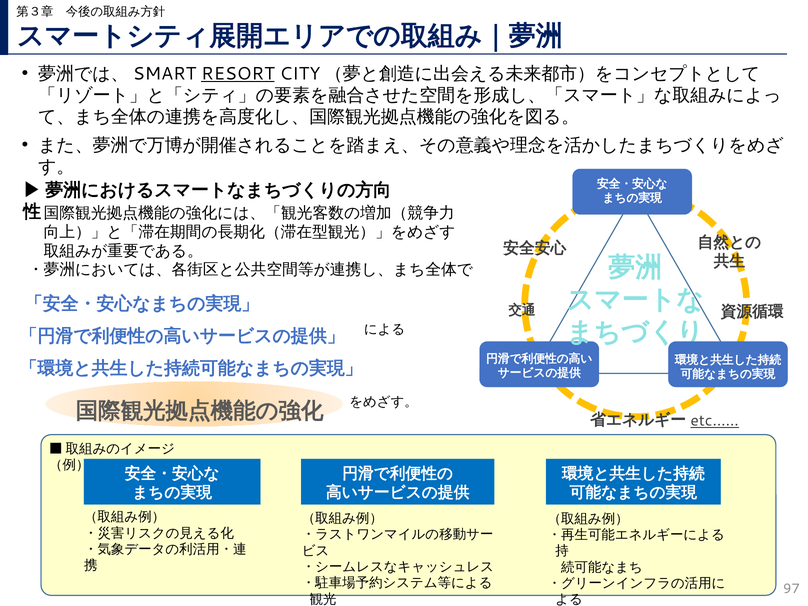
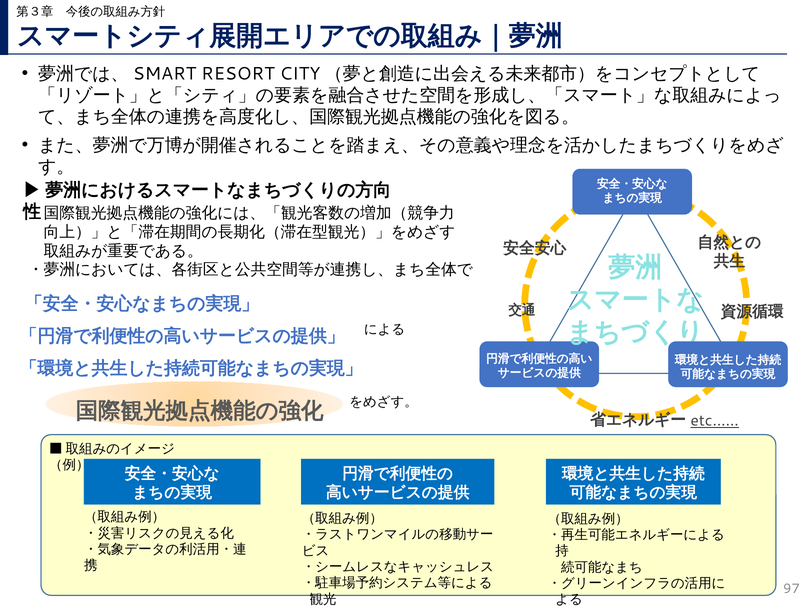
RESORT underline: present -> none (238, 74)
